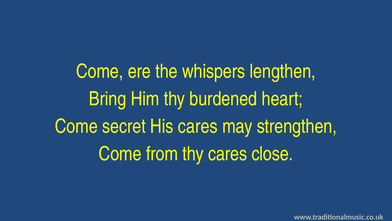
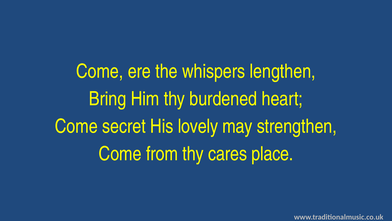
His cares: cares -> lovely (198, 126)
close: close -> place (272, 154)
